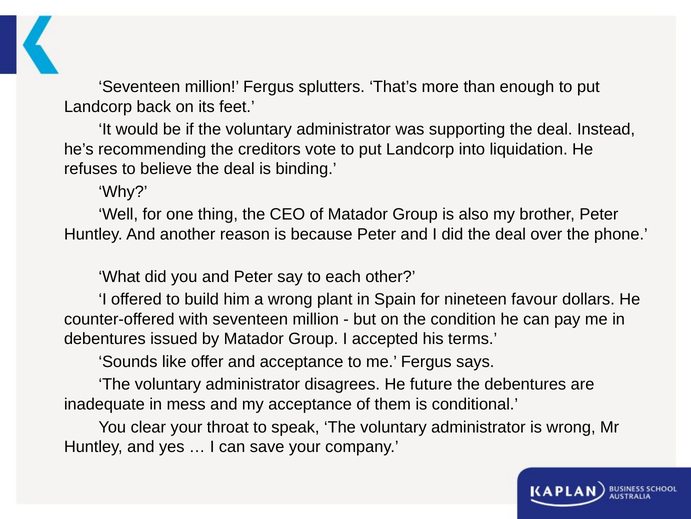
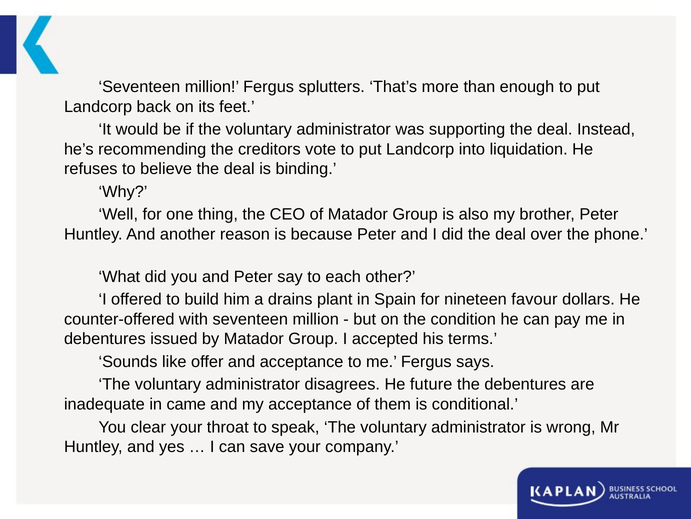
a wrong: wrong -> drains (290, 299)
mess: mess -> came (186, 404)
